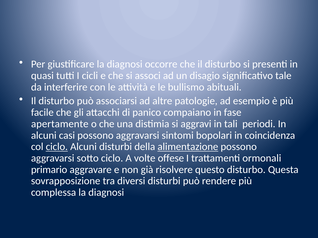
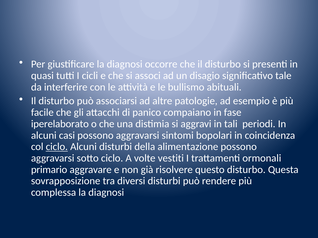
apertamente: apertamente -> iperelaborato (60, 124)
alimentazione underline: present -> none (188, 147)
offese: offese -> vestiti (171, 158)
